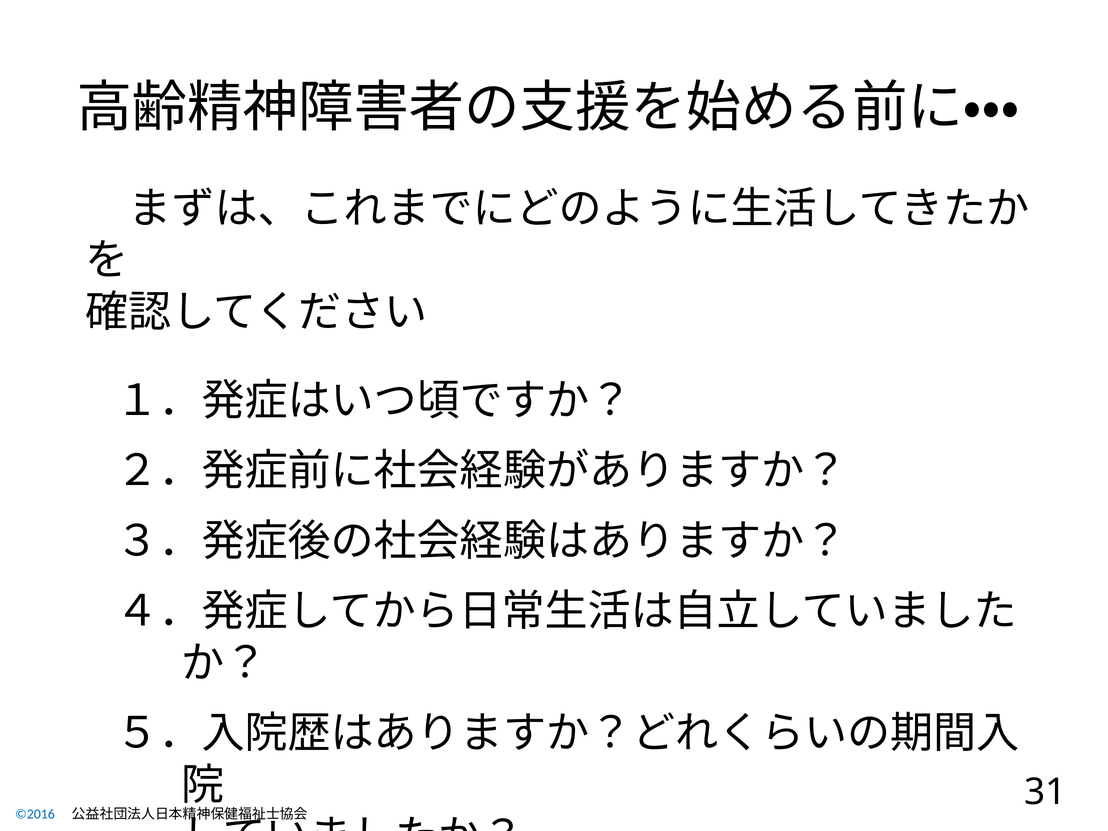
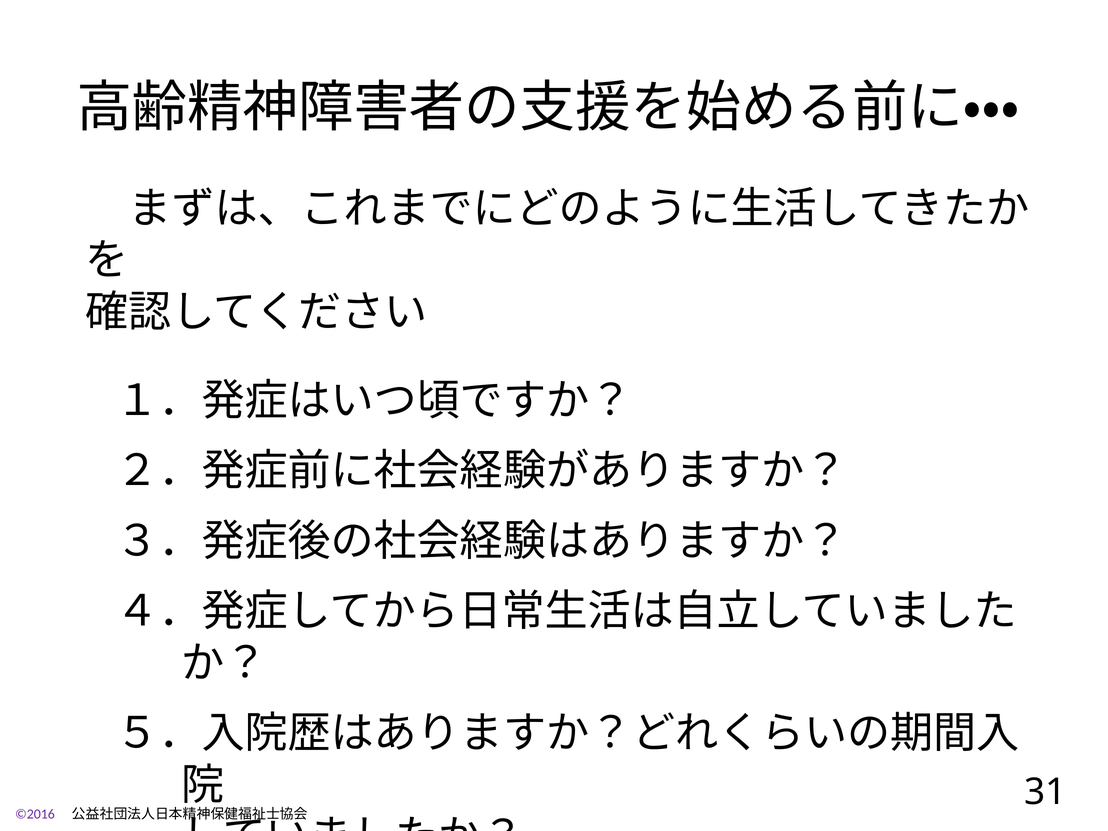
©2016 colour: blue -> purple (35, 814)
